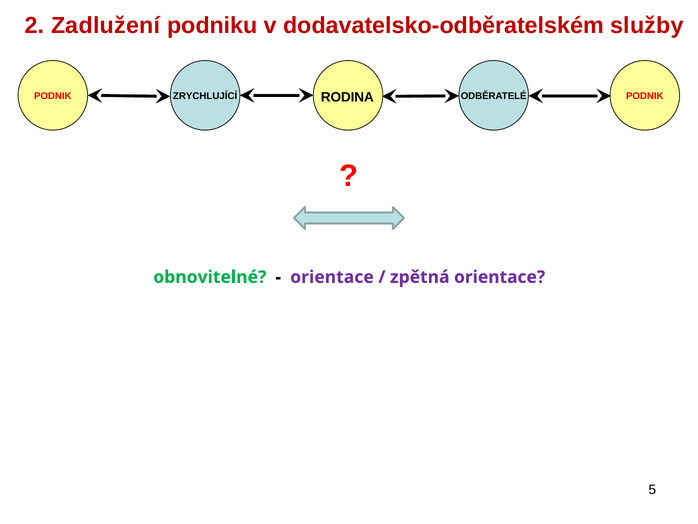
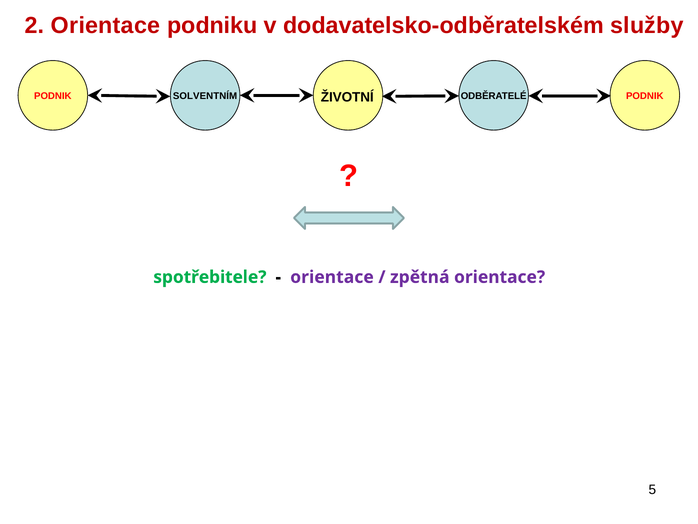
2 Zadlužení: Zadlužení -> Orientace (106, 25)
RODINA: RODINA -> ŽIVOTNÍ (347, 97)
ZRYCHLUJÍCÍ: ZRYCHLUJÍCÍ -> SOLVENTNÍM (205, 96)
obnovitelné: obnovitelné -> spotřebitele (210, 277)
